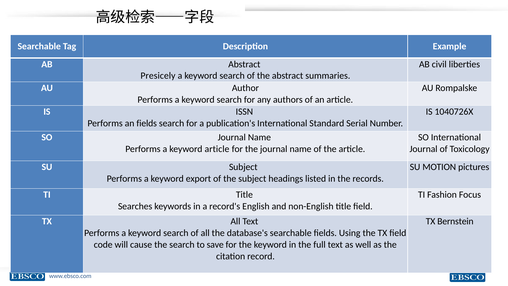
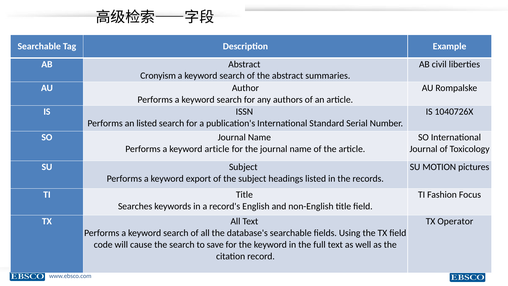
Presicely: Presicely -> Cronyism (158, 76)
an fields: fields -> listed (147, 123)
Bernstein: Bernstein -> Operator (455, 221)
